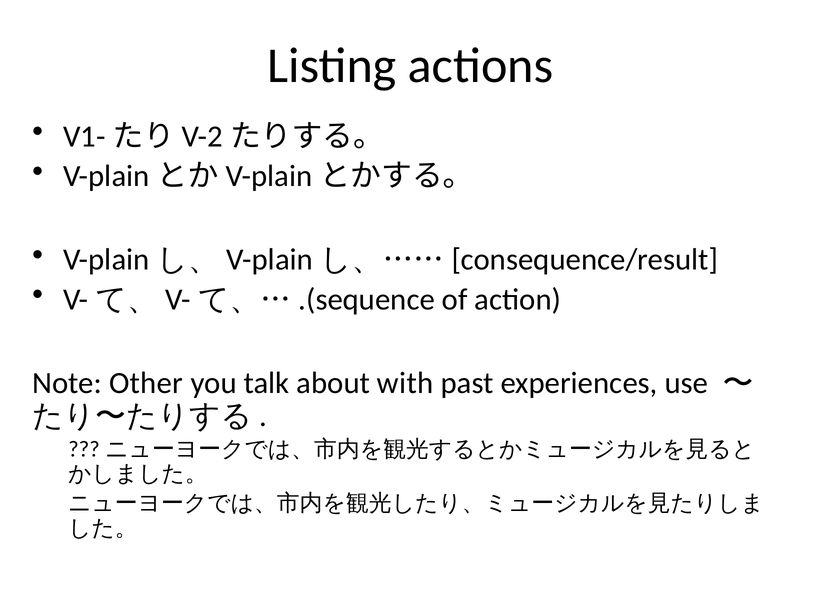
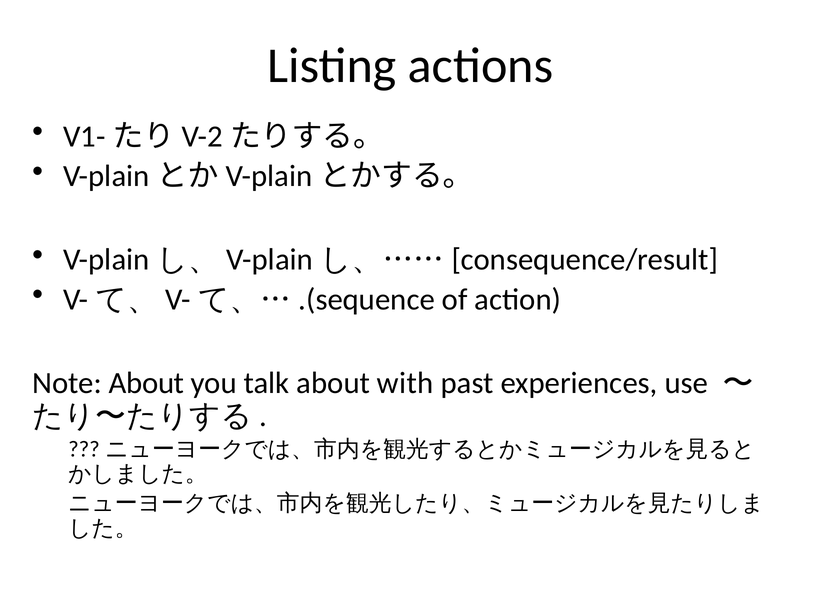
Note Other: Other -> About (146, 383)
